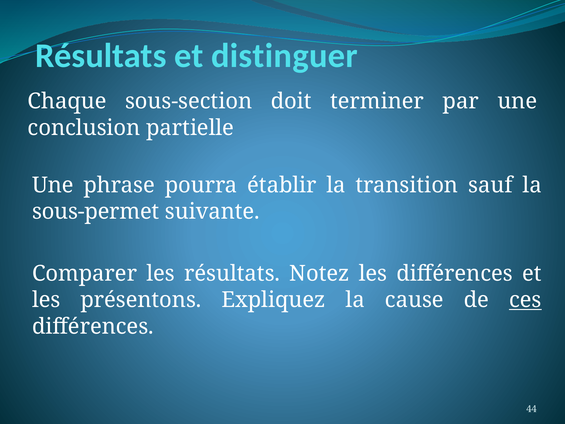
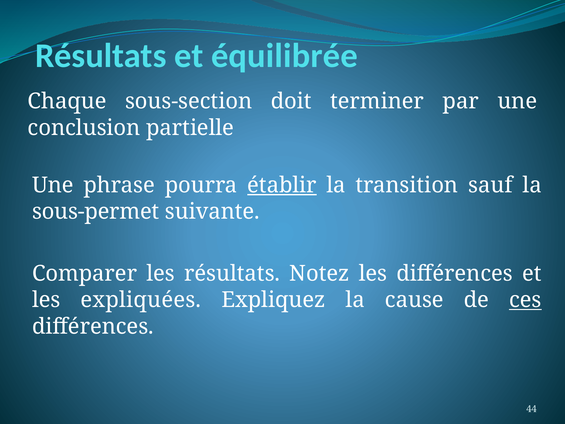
distinguer: distinguer -> équilibrée (284, 56)
établir underline: none -> present (282, 185)
présentons: présentons -> expliquées (141, 300)
